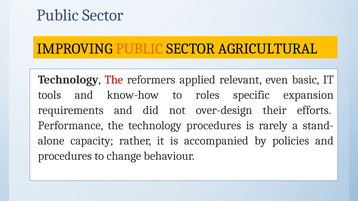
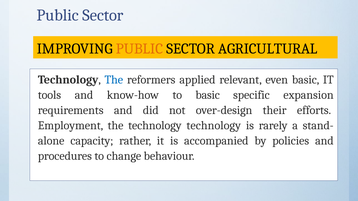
The colour: red -> blue (114, 80)
to roles: roles -> basic (208, 95)
Performance: Performance -> Employment (71, 126)
technology procedures: procedures -> technology (214, 126)
